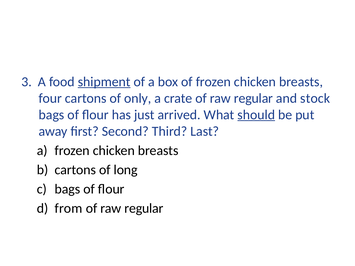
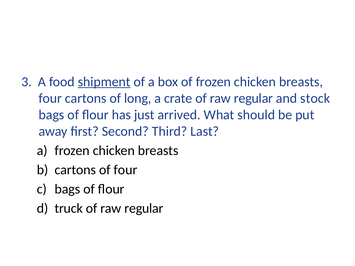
only: only -> long (138, 98)
should underline: present -> none (256, 115)
of long: long -> four (126, 170)
from: from -> truck (69, 209)
